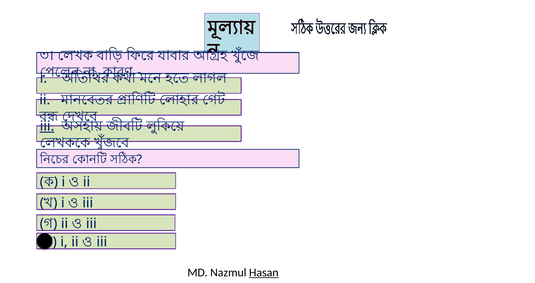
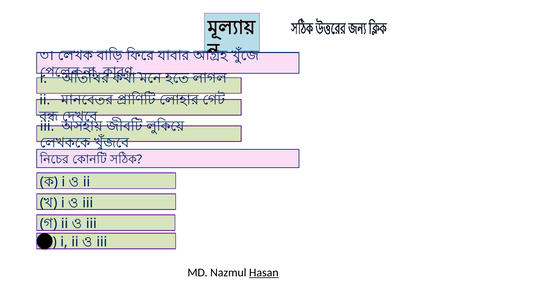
iii underline: present -> none (47, 126)
